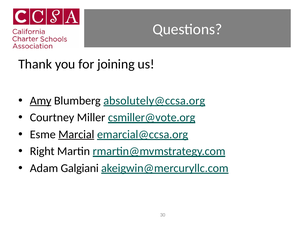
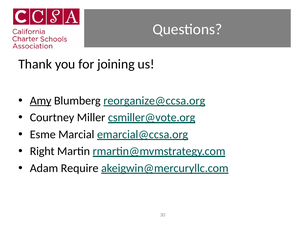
absolutely@ccsa.org: absolutely@ccsa.org -> reorganize@ccsa.org (154, 101)
Marcial underline: present -> none (76, 135)
Galgiani: Galgiani -> Require (80, 169)
